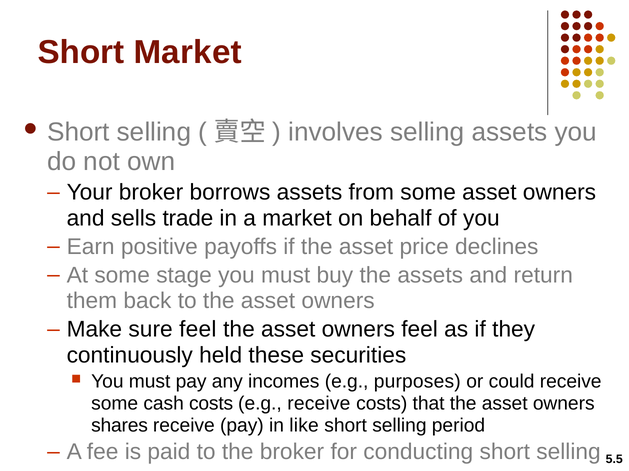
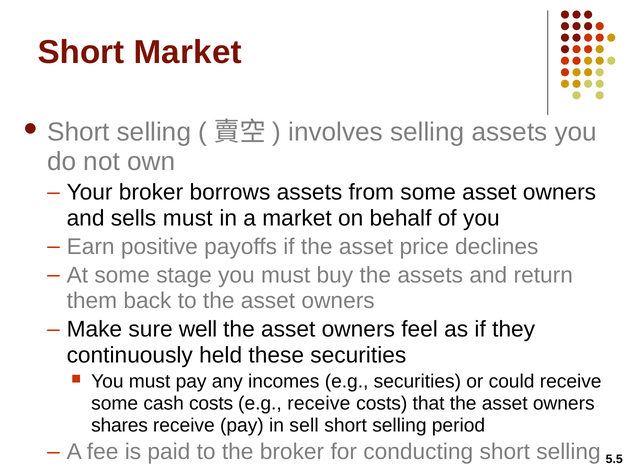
sells trade: trade -> must (188, 218)
sure feel: feel -> well (198, 330)
e.g purposes: purposes -> securities (417, 382)
like: like -> sell (304, 426)
